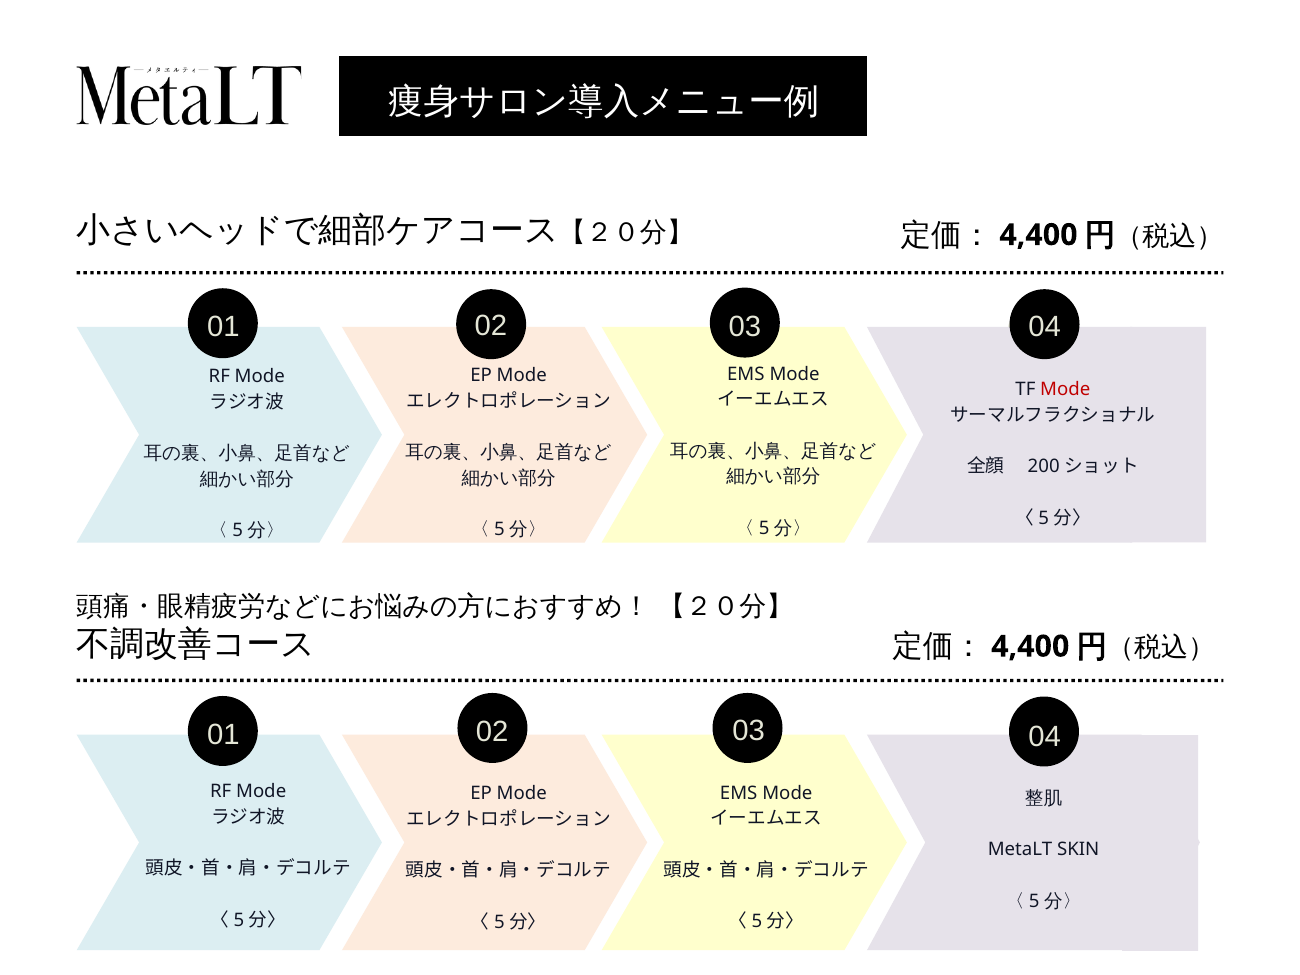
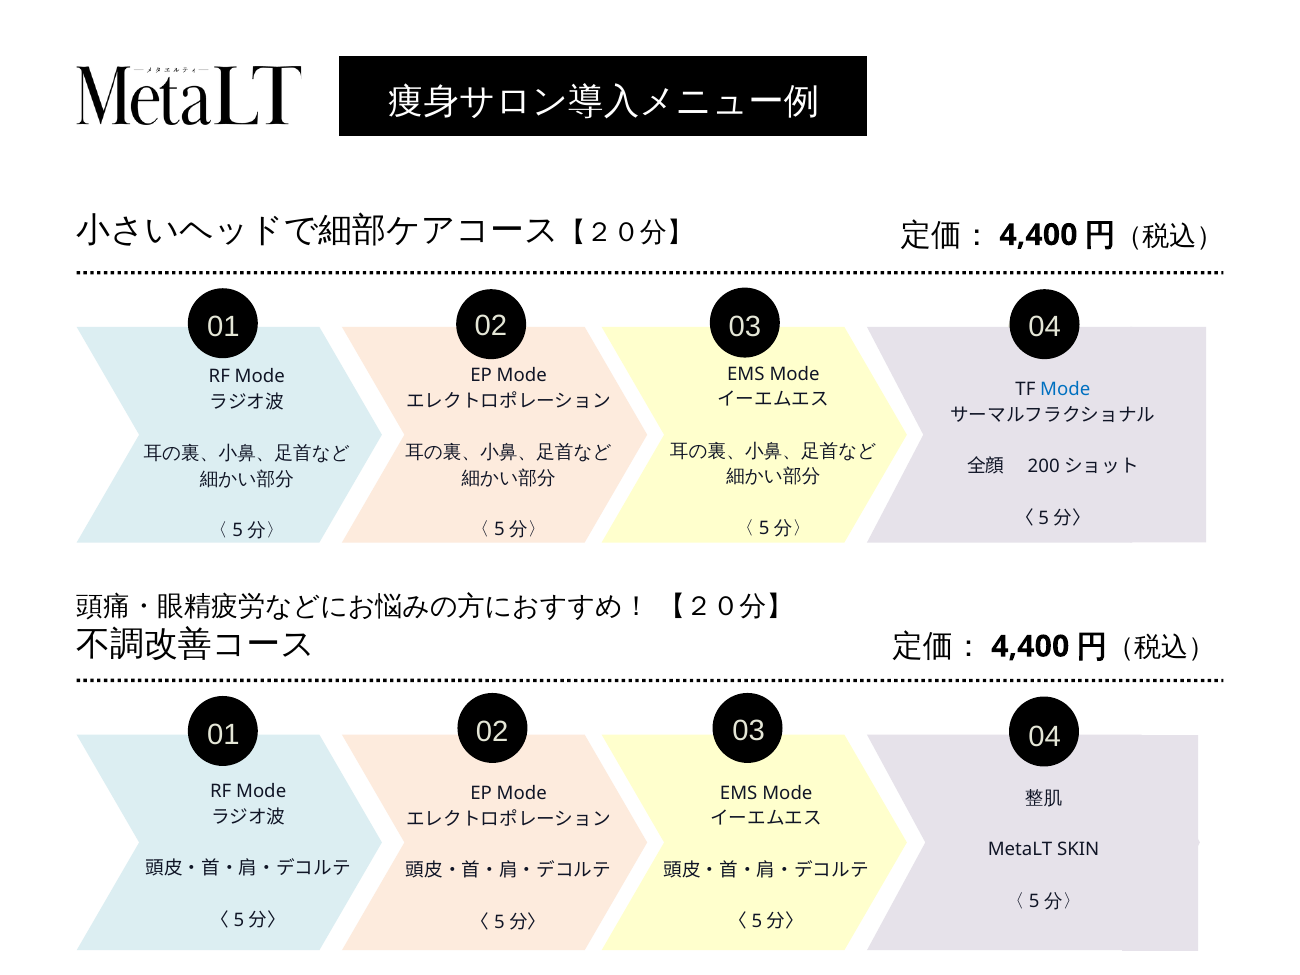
Mode colour: red -> blue (1065, 390)
